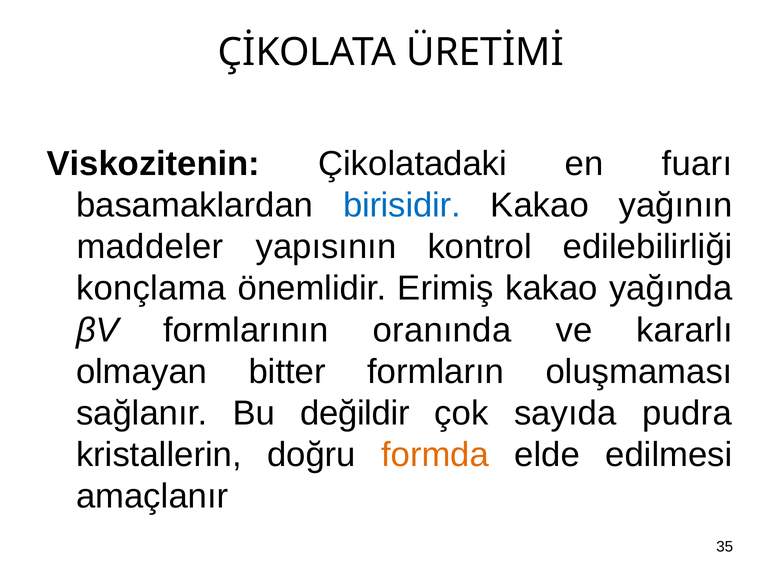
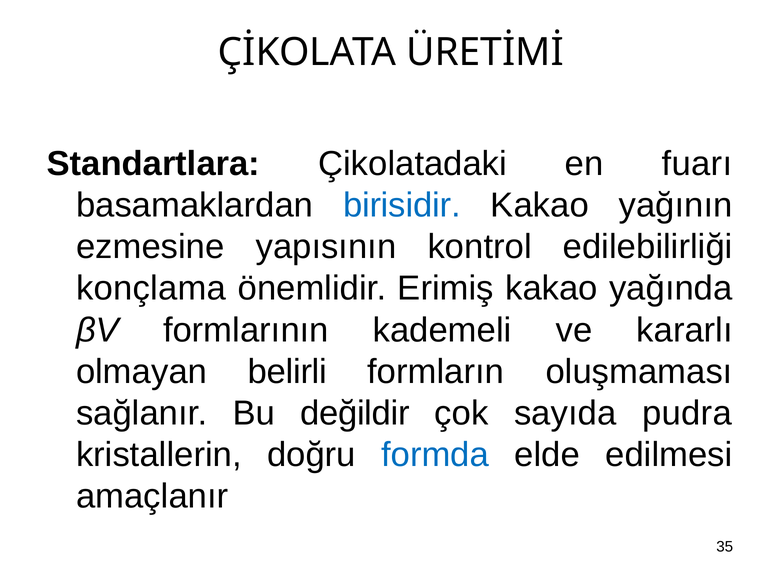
Viskozitenin: Viskozitenin -> Standartlara (153, 164)
maddeler: maddeler -> ezmesine (150, 247)
oranında: oranında -> kademeli (442, 330)
bitter: bitter -> belirli (287, 372)
formda colour: orange -> blue (435, 455)
